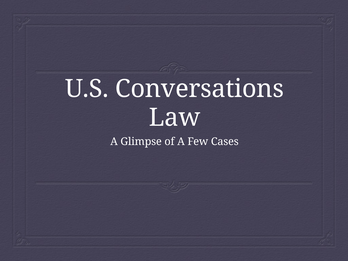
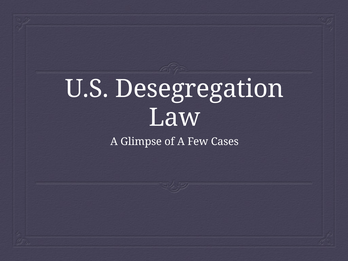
Conversations: Conversations -> Desegregation (200, 89)
